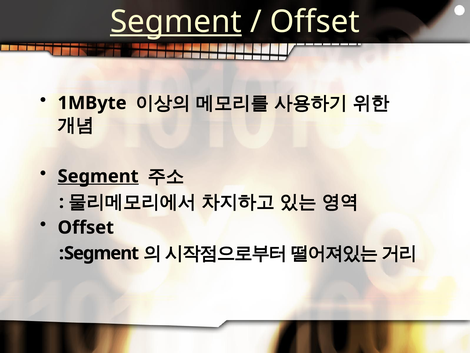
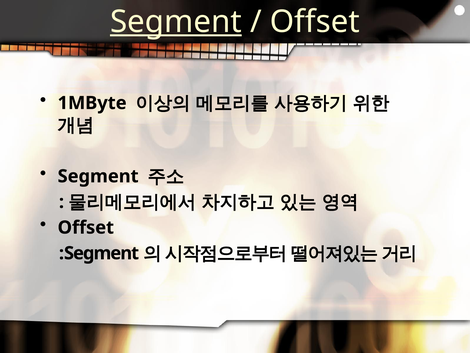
Segment underline: present -> none (98, 176)
